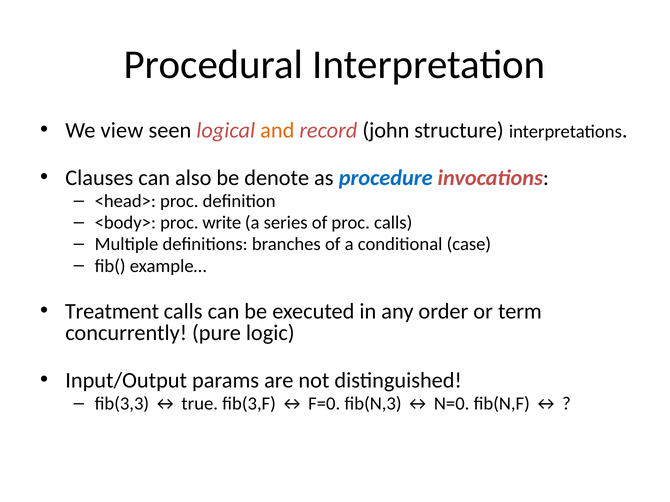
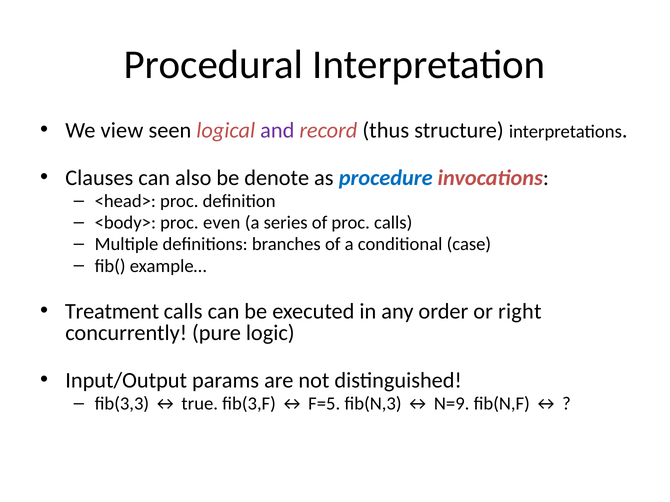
and colour: orange -> purple (277, 130)
john: john -> thus (386, 130)
write: write -> even (222, 223)
term: term -> right (520, 312)
F=0: F=0 -> F=5 (324, 404)
N=0: N=0 -> N=9 (452, 404)
